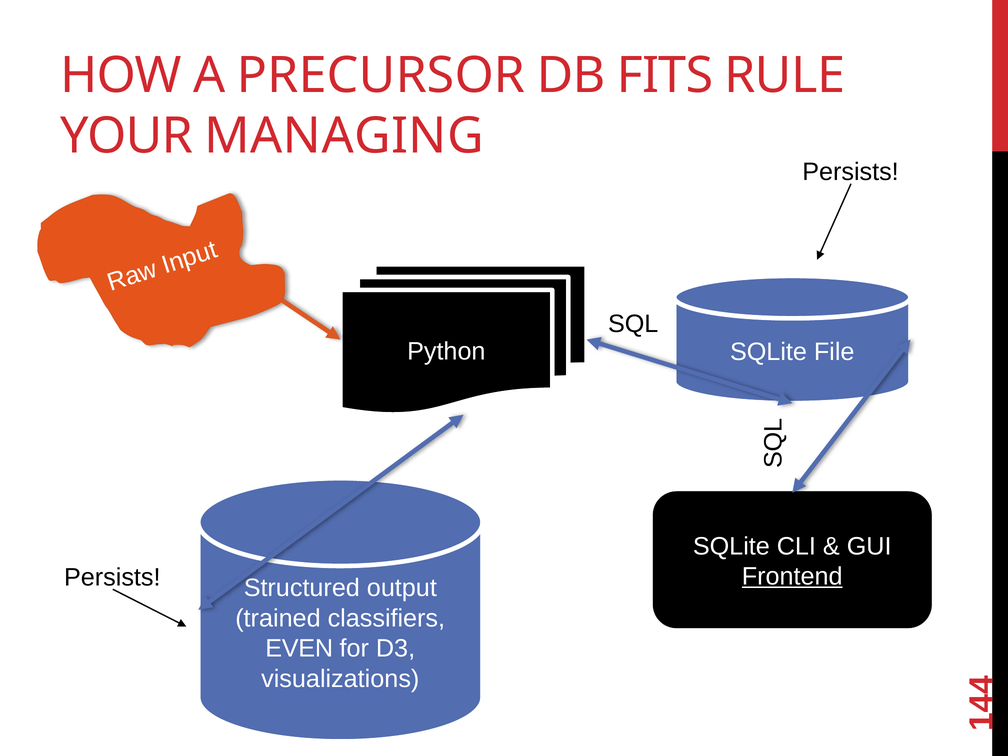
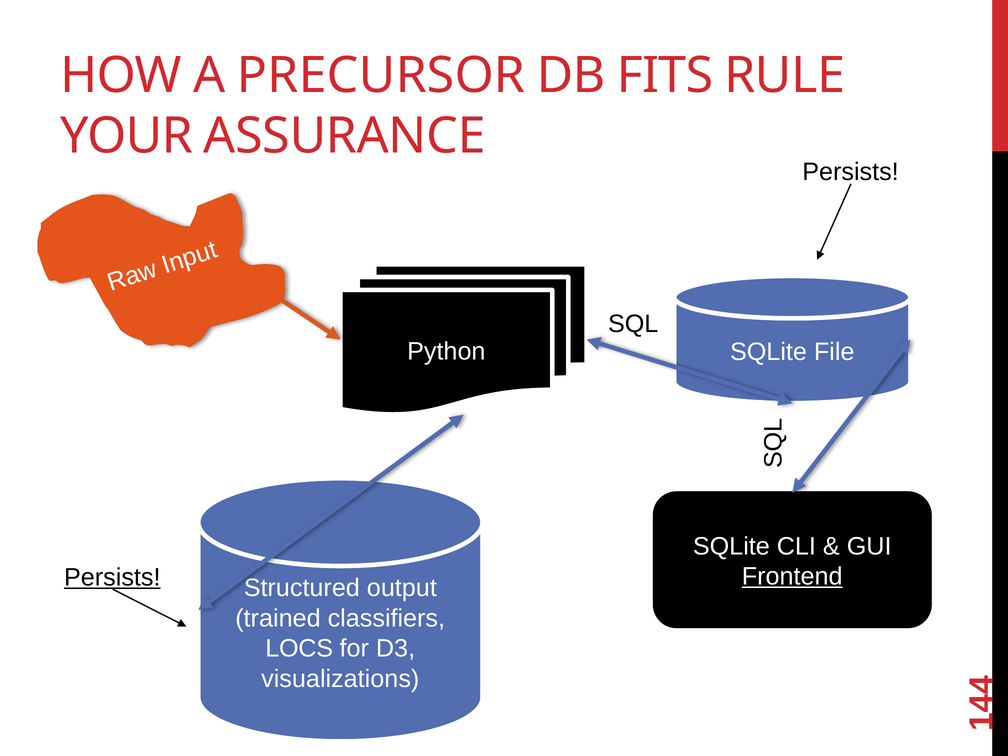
MANAGING: MANAGING -> ASSURANCE (345, 136)
Persists underline: none -> present (112, 577)
EVEN: EVEN -> LOCS (299, 649)
